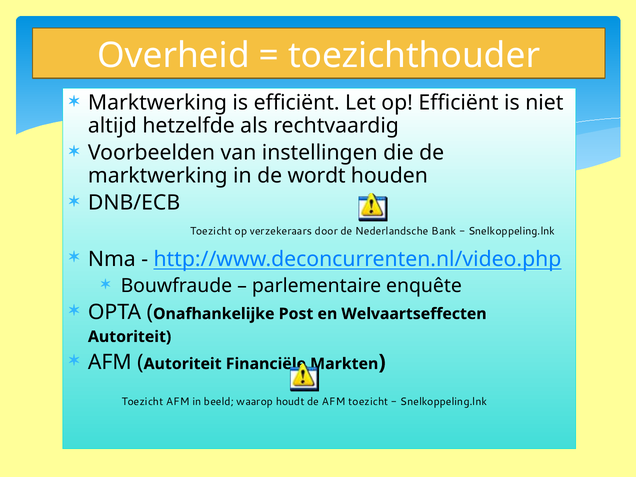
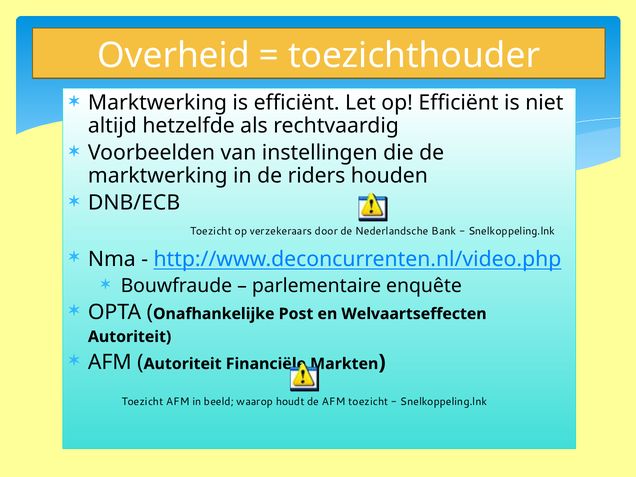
wordt: wordt -> riders (317, 176)
